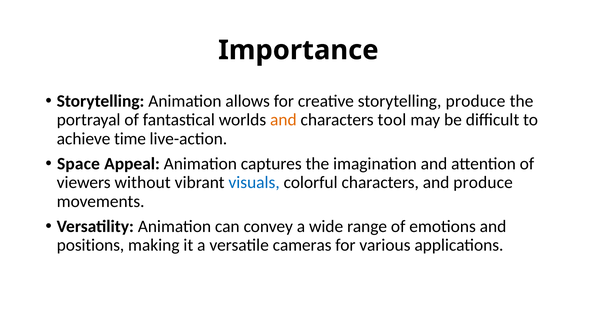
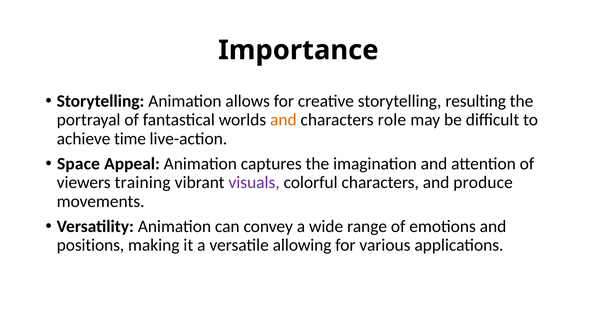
storytelling produce: produce -> resulting (476, 101)
tool: tool -> role (392, 120)
without: without -> training (143, 182)
visuals colour: blue -> purple (254, 182)
cameras: cameras -> allowing (302, 245)
